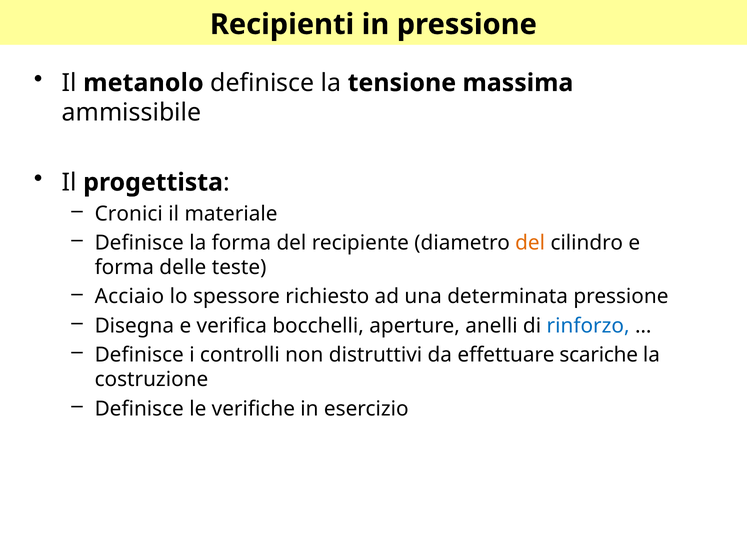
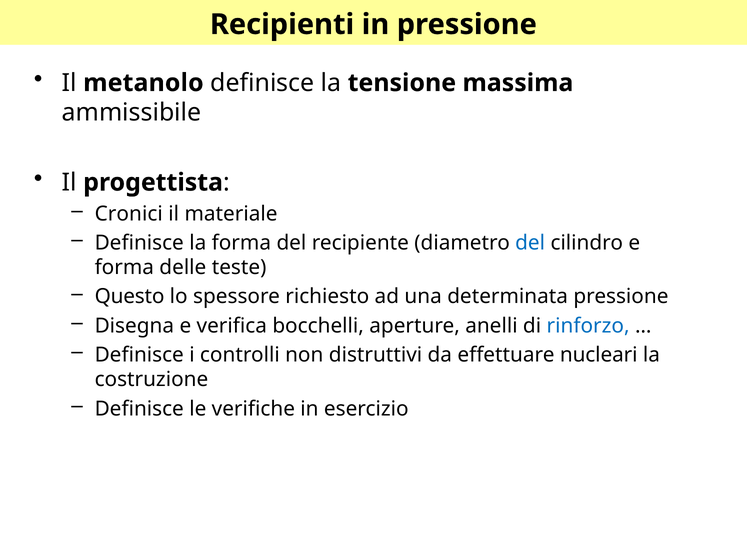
del colour: orange -> blue (530, 243)
Acciaio: Acciaio -> Questo (130, 297)
scariche: scariche -> nucleari (599, 355)
